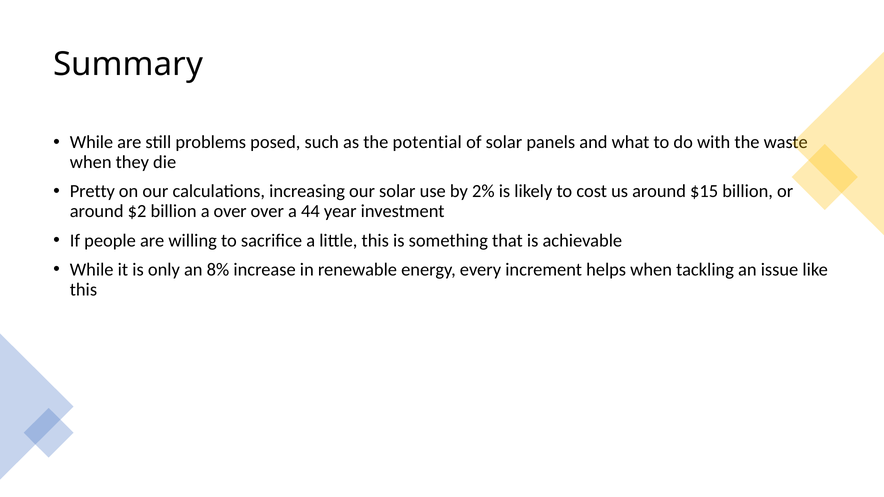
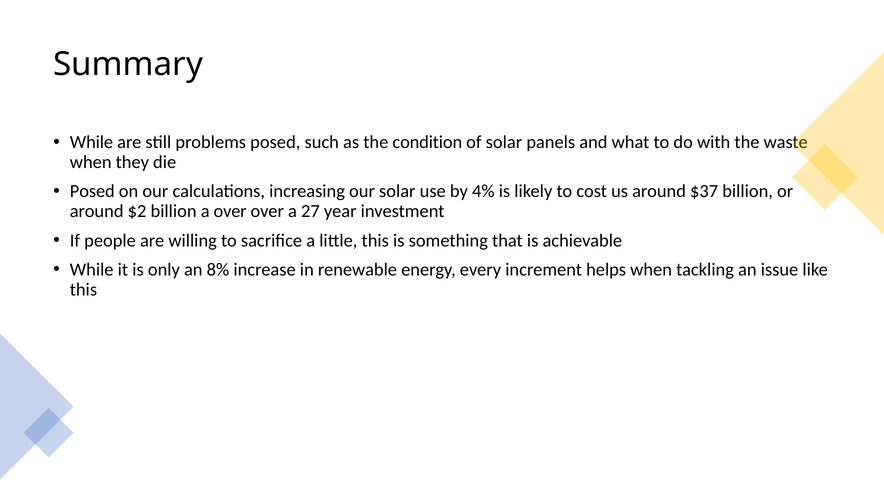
potential: potential -> condition (427, 142)
Pretty: Pretty -> Posed (92, 192)
2%: 2% -> 4% (483, 192)
$15: $15 -> $37 (704, 192)
44: 44 -> 27 (310, 211)
